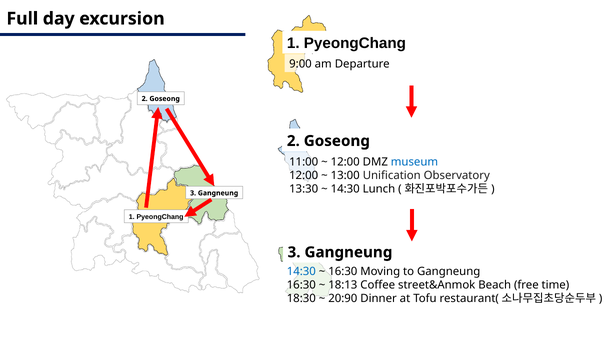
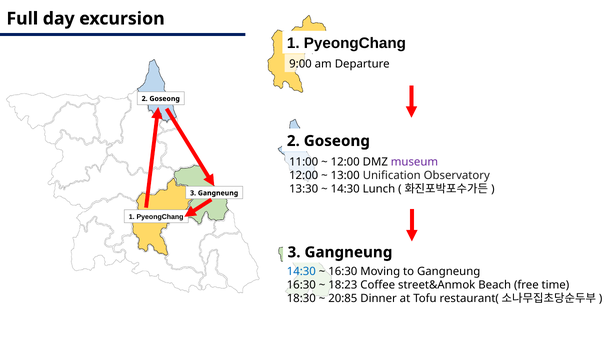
museum colour: blue -> purple (414, 162)
18:13: 18:13 -> 18:23 (343, 285)
20:90: 20:90 -> 20:85 (343, 299)
